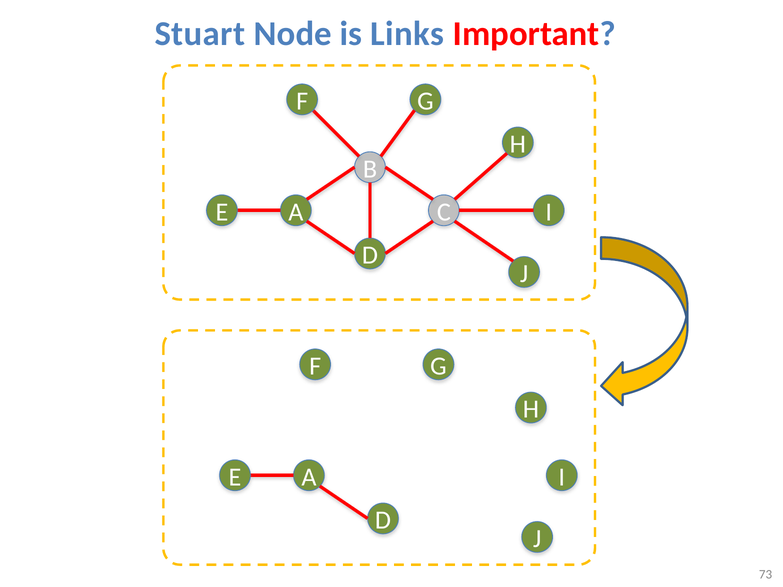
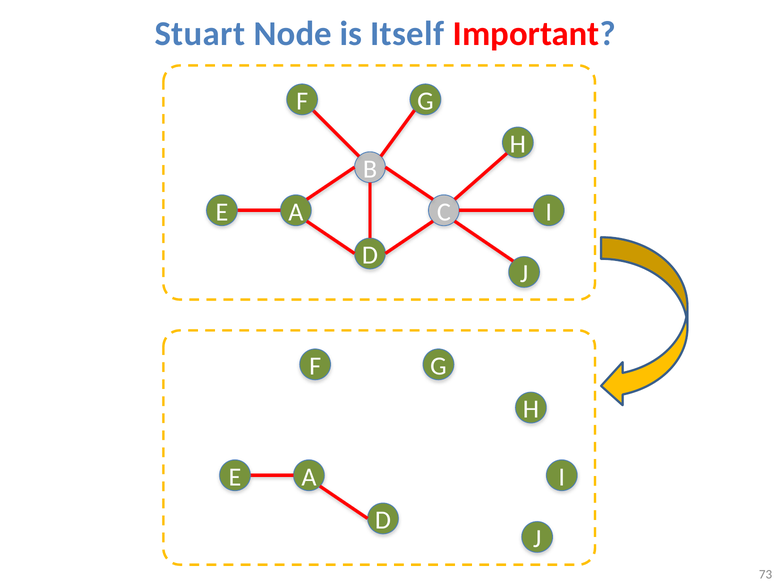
Links: Links -> Itself (407, 34)
